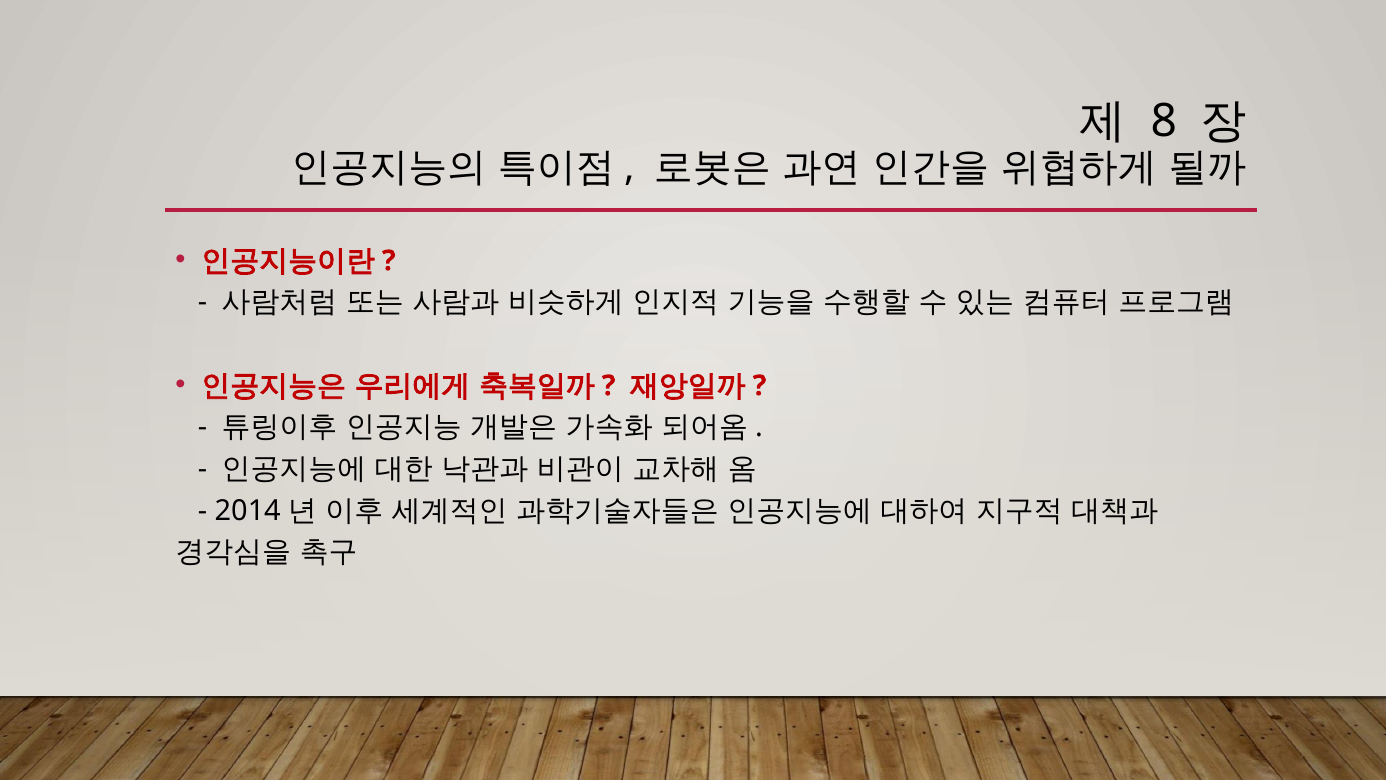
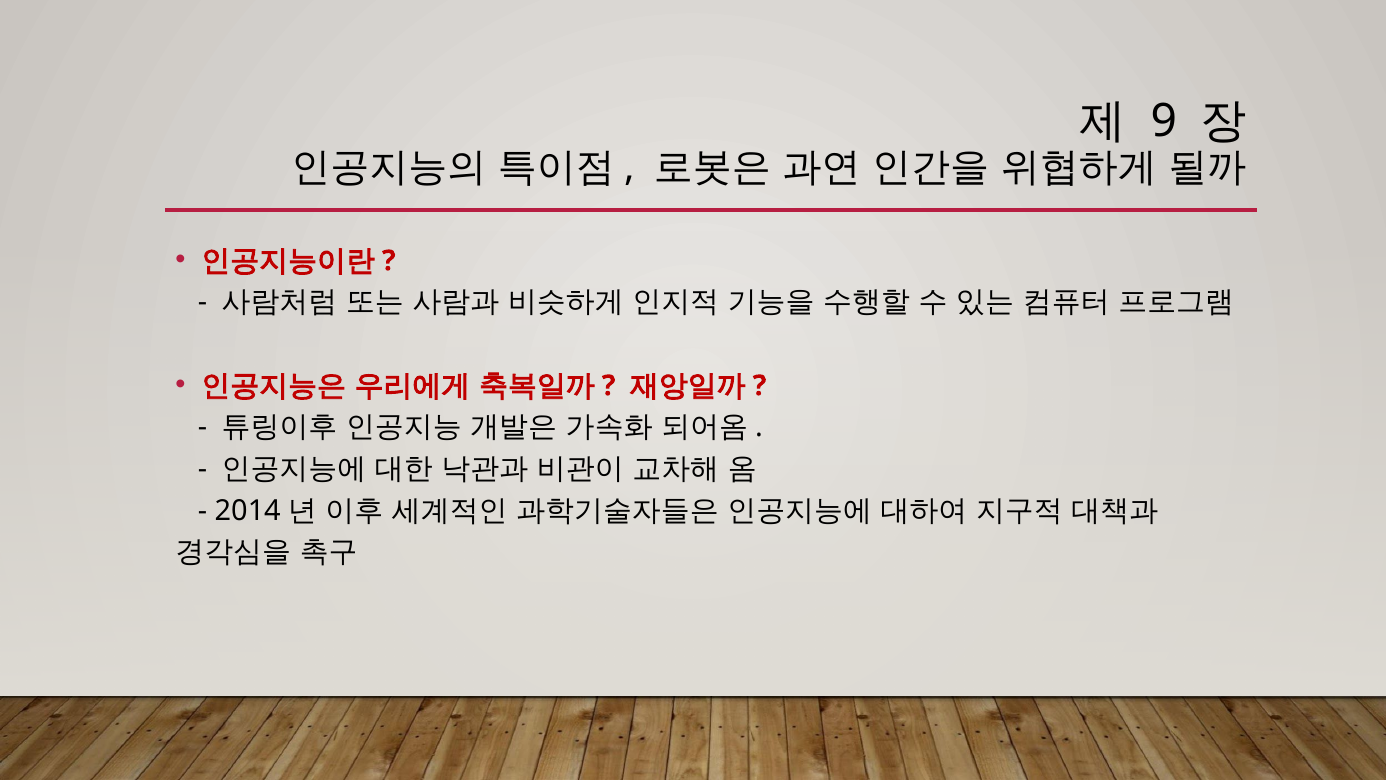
8: 8 -> 9 (1164, 121)
